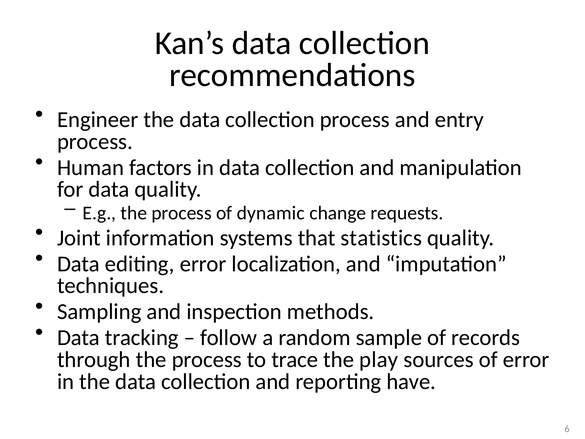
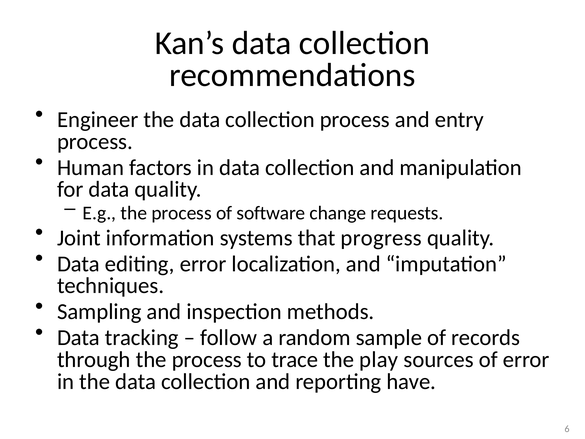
dynamic: dynamic -> software (271, 213)
statistics: statistics -> progress (381, 238)
